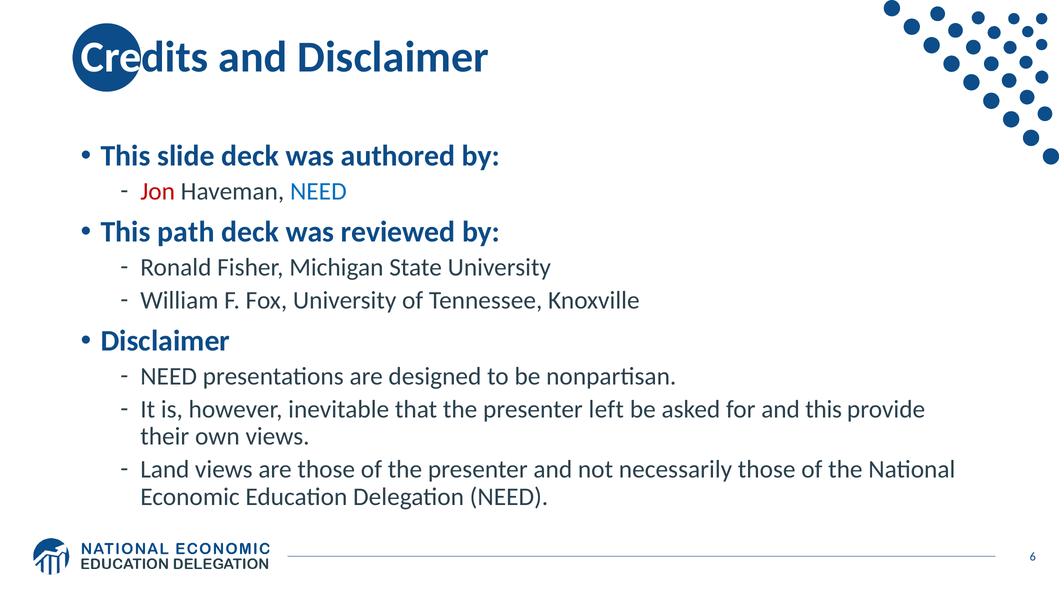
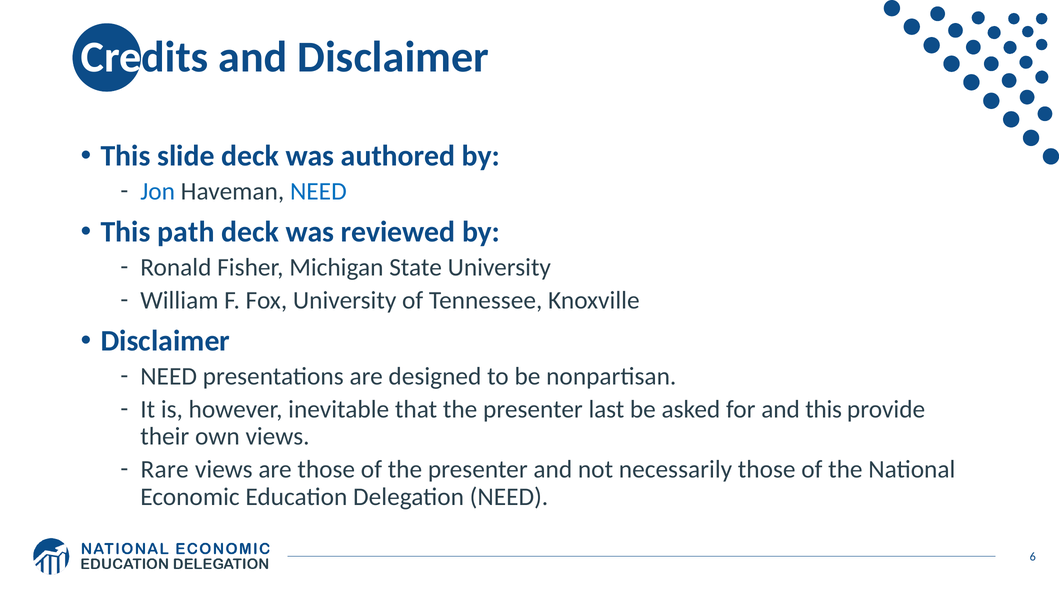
Jon colour: red -> blue (158, 192)
left: left -> last (606, 410)
Land: Land -> Rare (165, 470)
